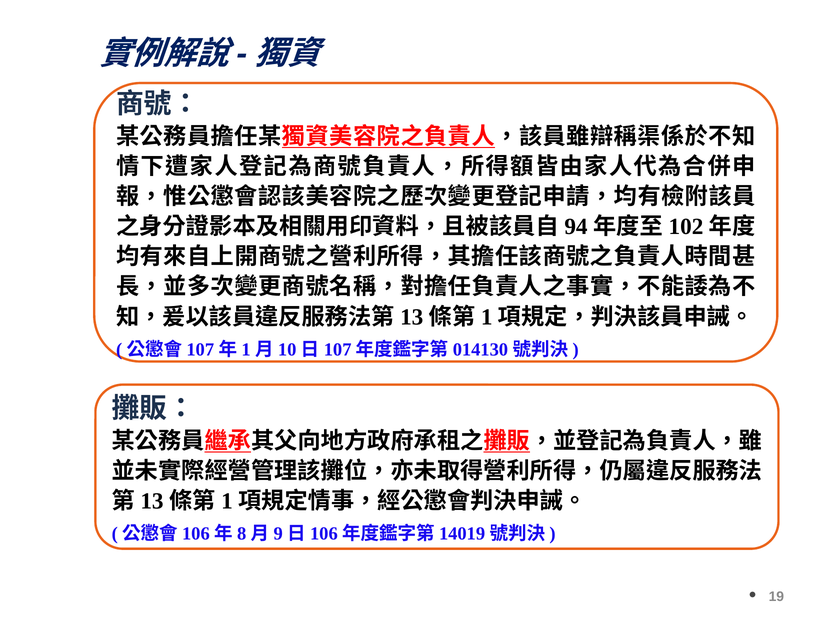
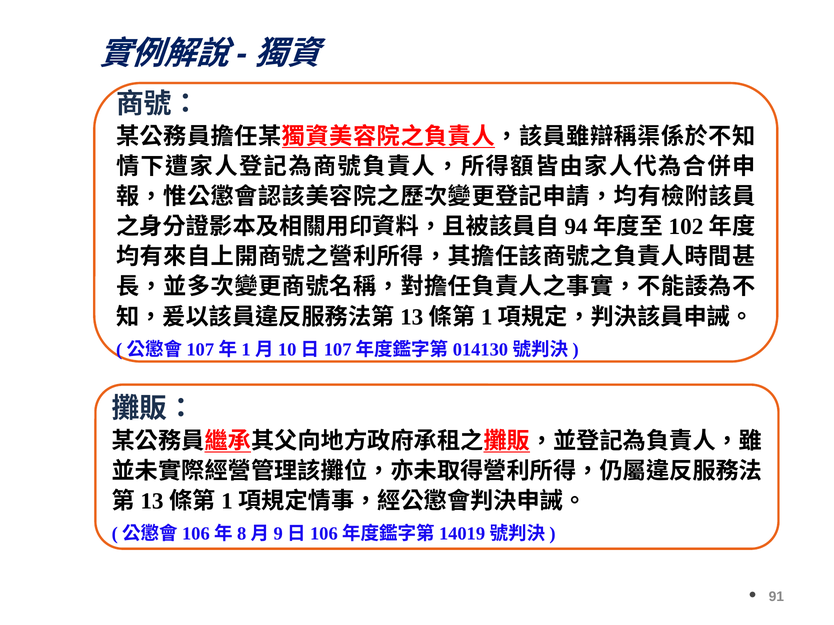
19: 19 -> 91 (776, 597)
